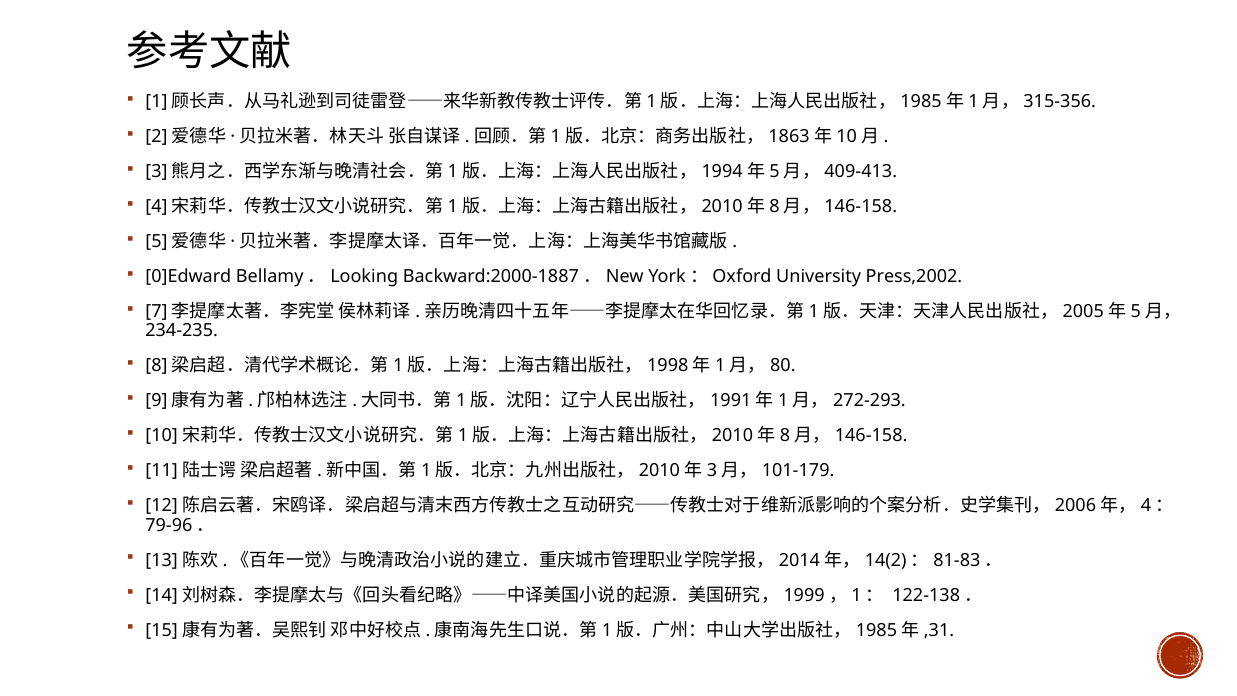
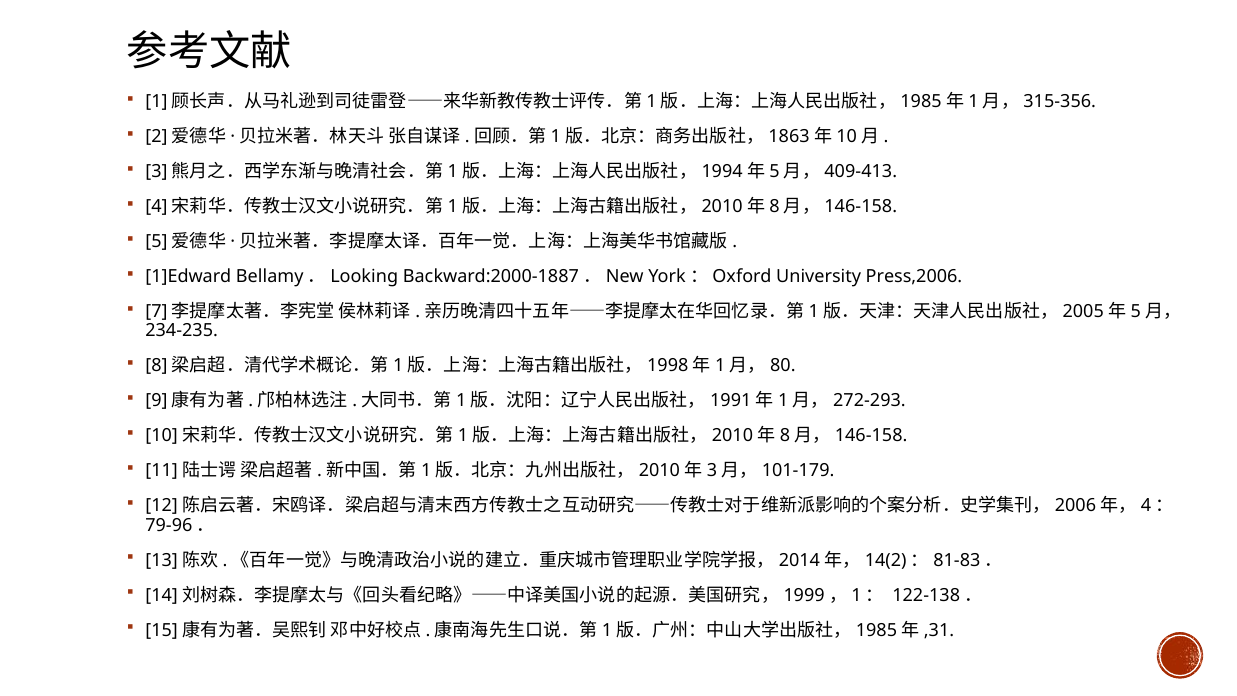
0]Edward: 0]Edward -> 1]Edward (188, 276)
Press,2002: Press,2002 -> Press,2006 (914, 276)
